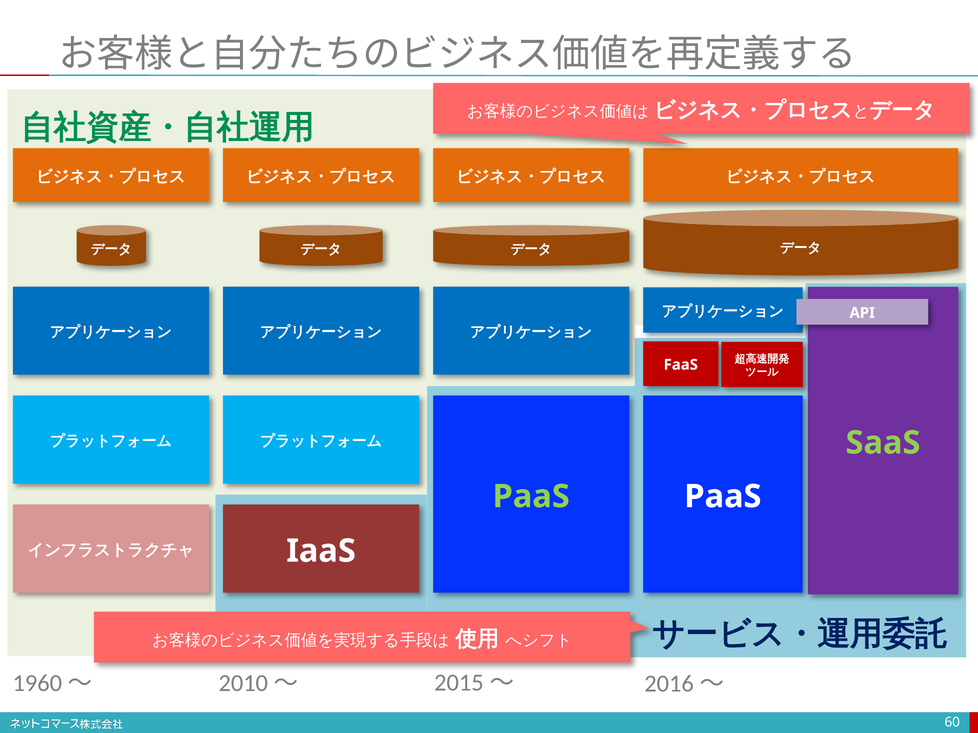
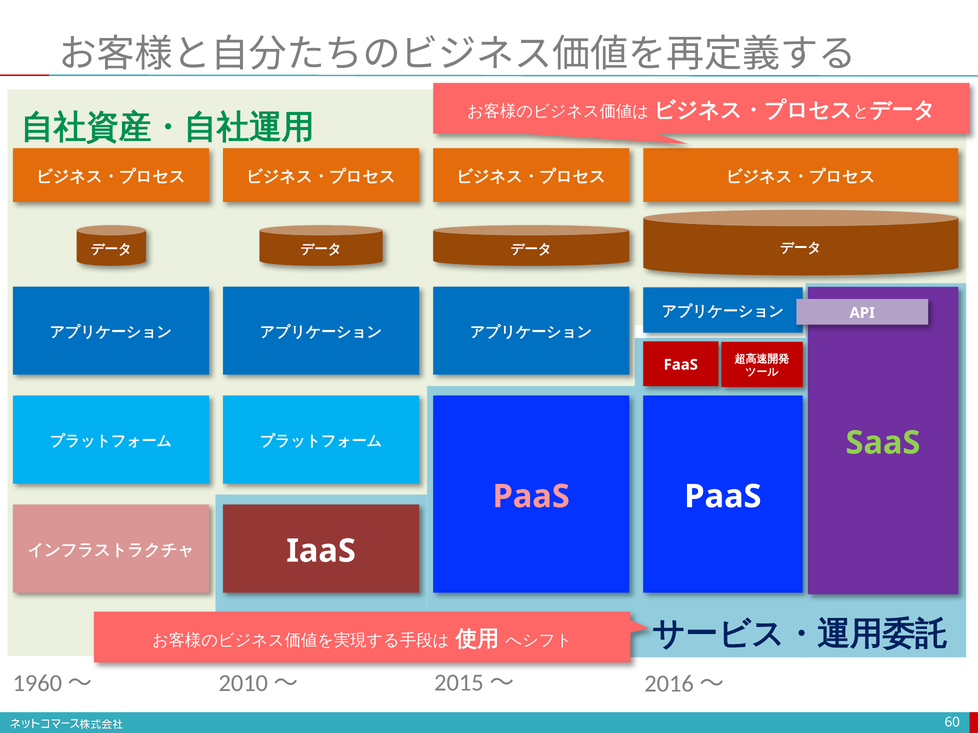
PaaS colour: light green -> pink (531, 497)
